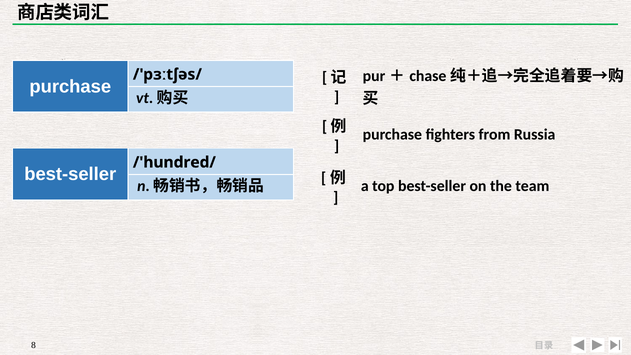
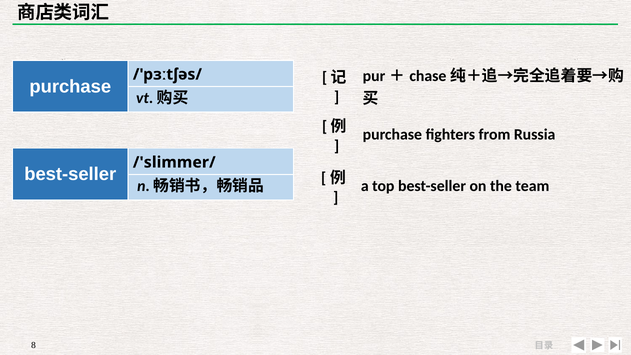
/'hundred/: /'hundred/ -> /'slimmer/ (174, 162)
